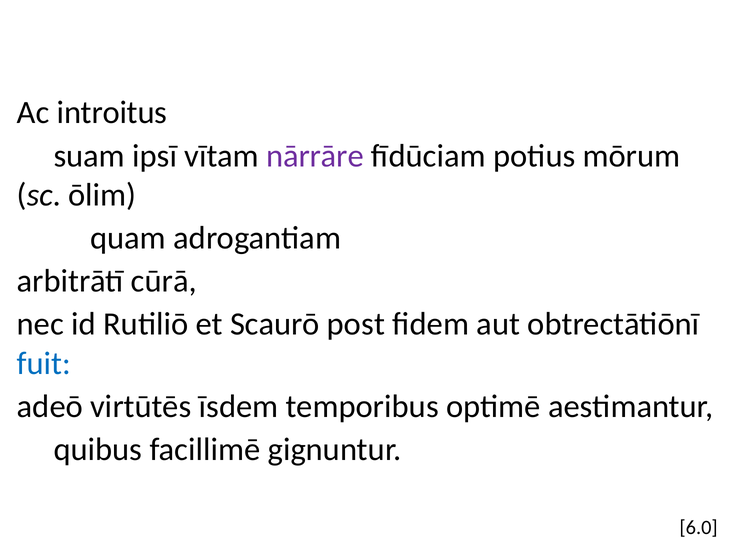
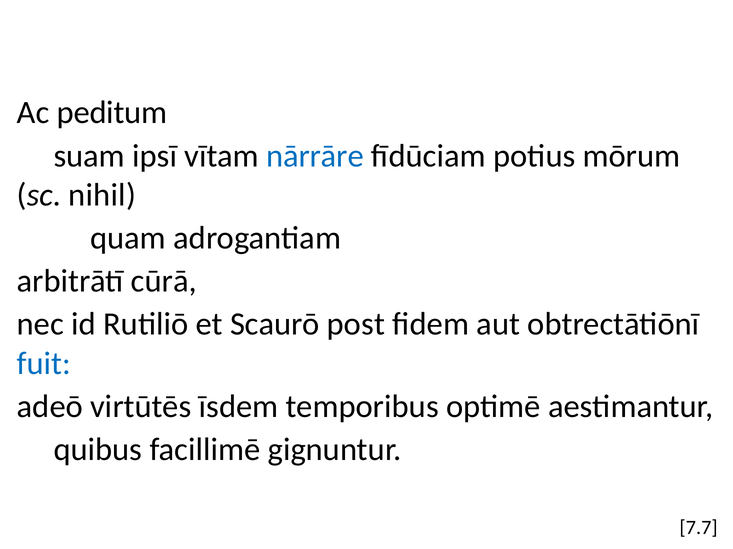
introitus: introitus -> peditum (112, 113)
nārrāre colour: purple -> blue (315, 156)
ōlim: ōlim -> nihil (102, 195)
6.0: 6.0 -> 7.7 (699, 528)
